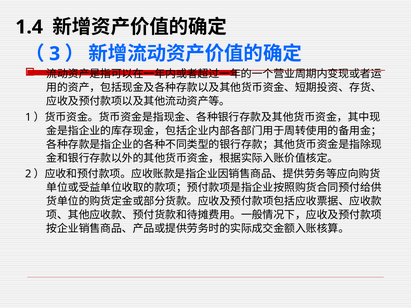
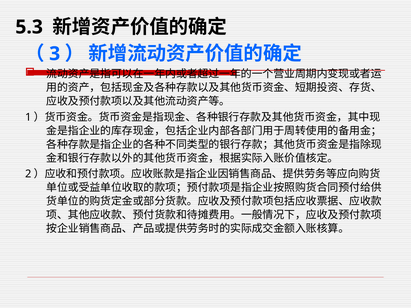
1.4: 1.4 -> 5.3 (29, 27)
